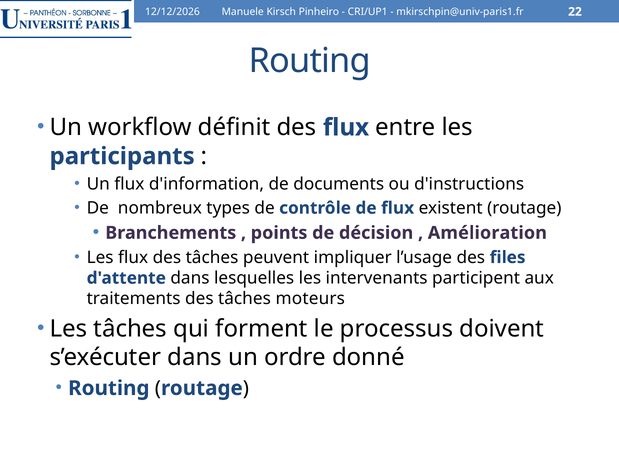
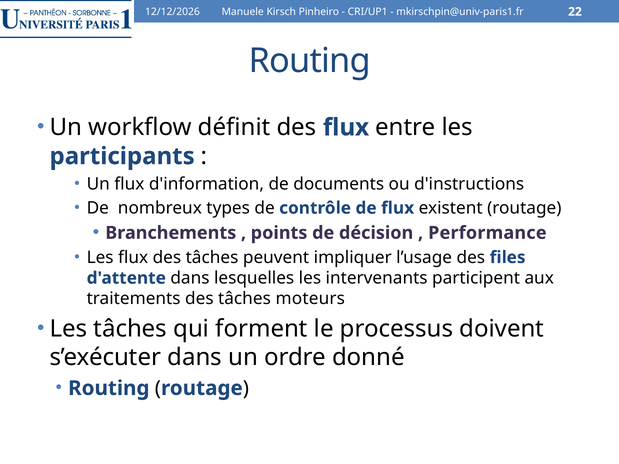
Amélioration: Amélioration -> Performance (487, 233)
